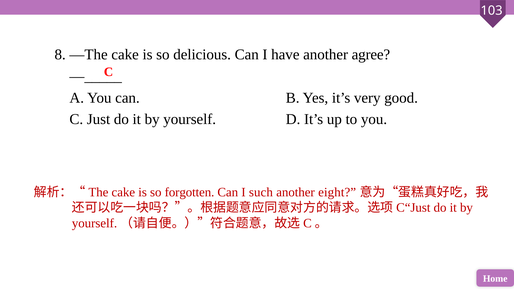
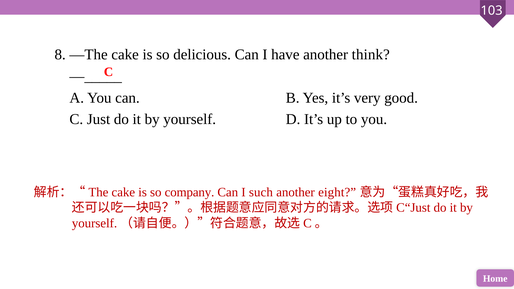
agree: agree -> think (371, 55)
forgotten: forgotten -> company (190, 192)
